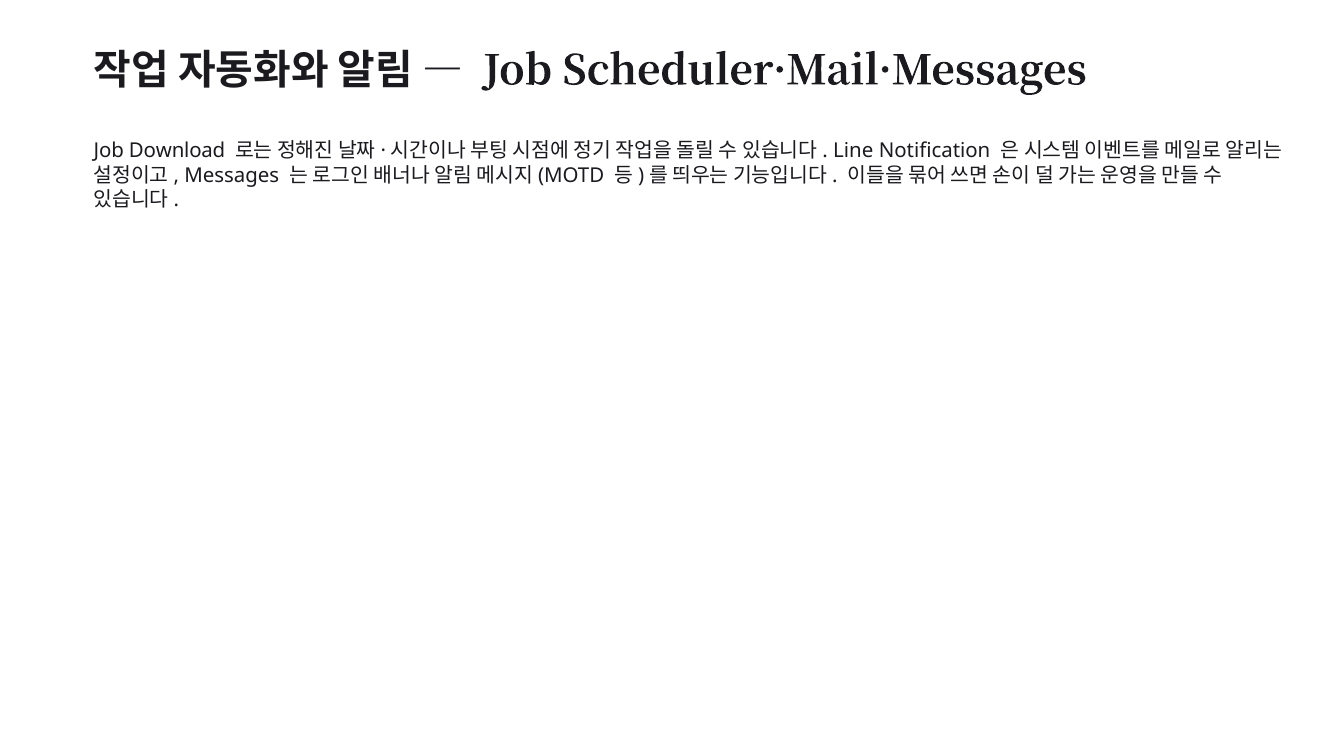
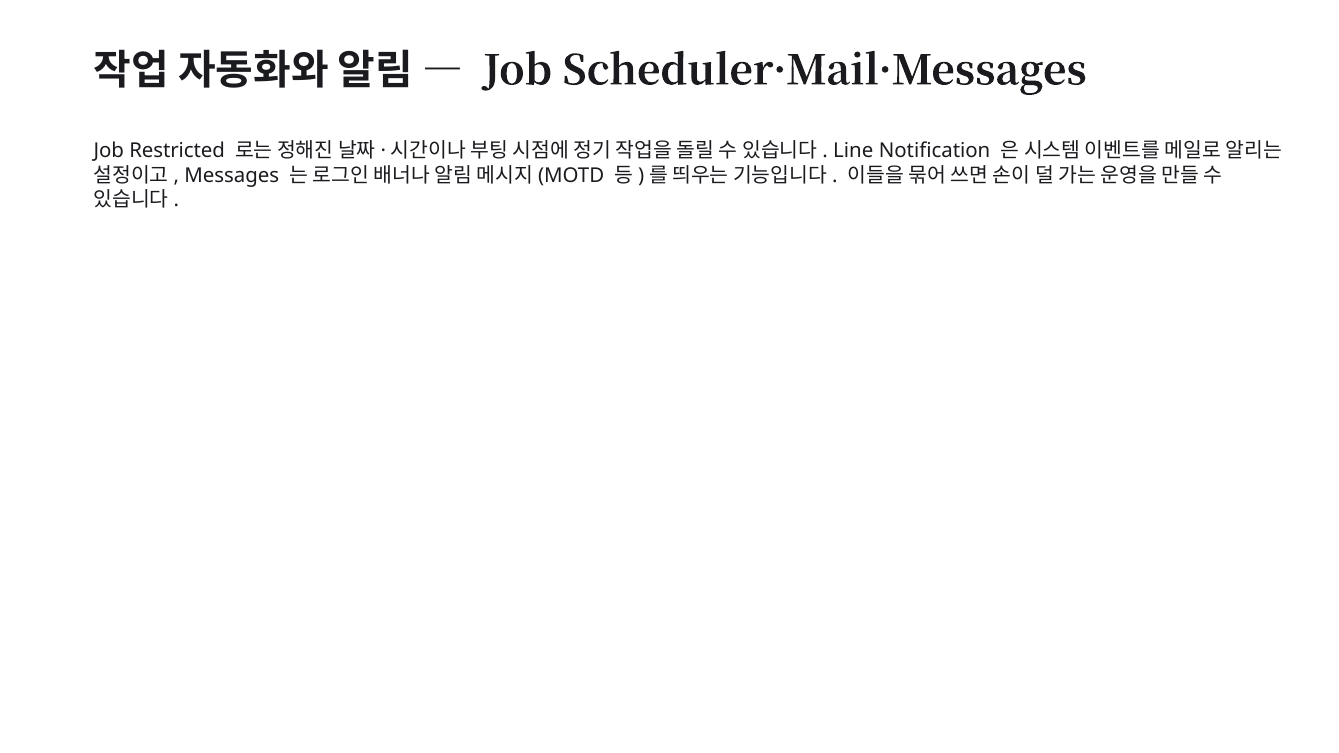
Download: Download -> Restricted (177, 151)
